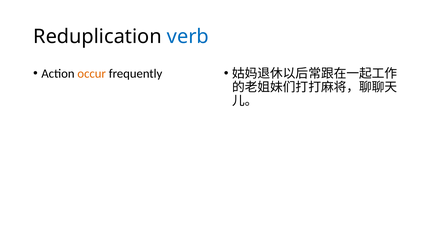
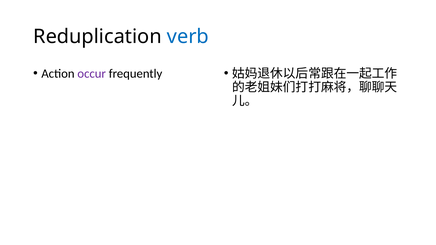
occur colour: orange -> purple (92, 74)
